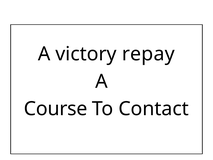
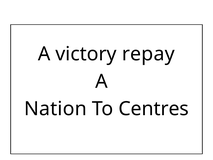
Course: Course -> Nation (55, 109)
Contact: Contact -> Centres (154, 109)
